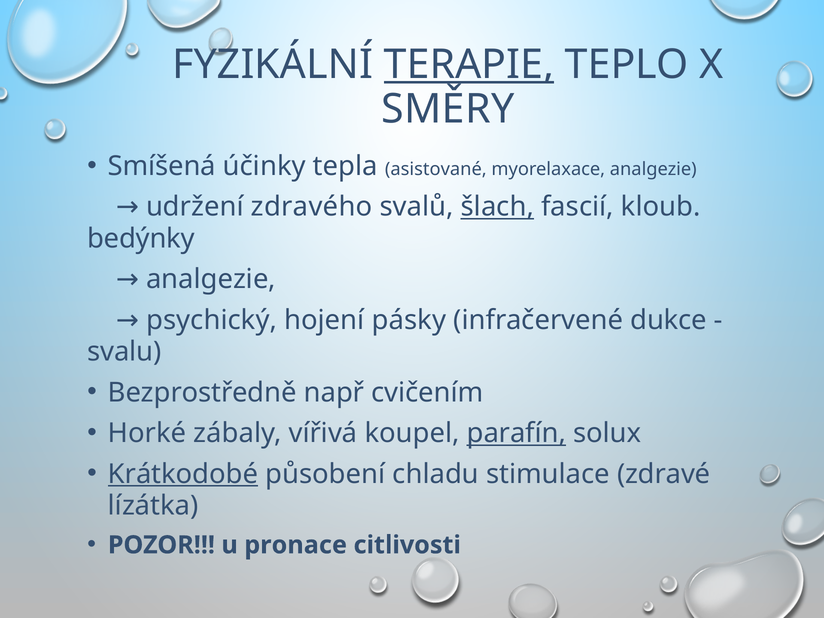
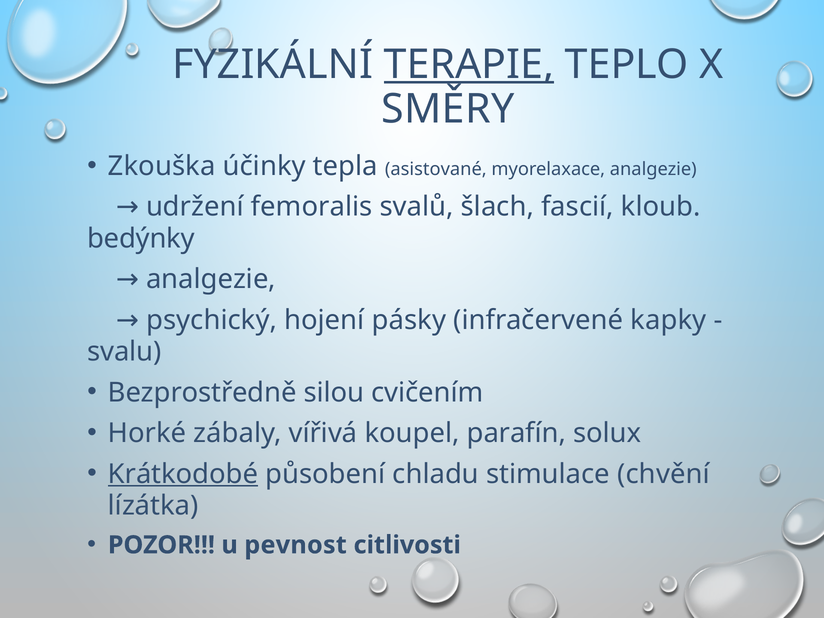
Smíšená: Smíšená -> Zkouška (162, 166)
zdravého: zdravého -> femoralis (312, 207)
šlach underline: present -> none (497, 207)
dukce: dukce -> kapky (668, 320)
např: např -> silou (334, 393)
parafín underline: present -> none (516, 433)
zdravé: zdravé -> chvění (664, 474)
pronace: pronace -> pevnost (296, 545)
